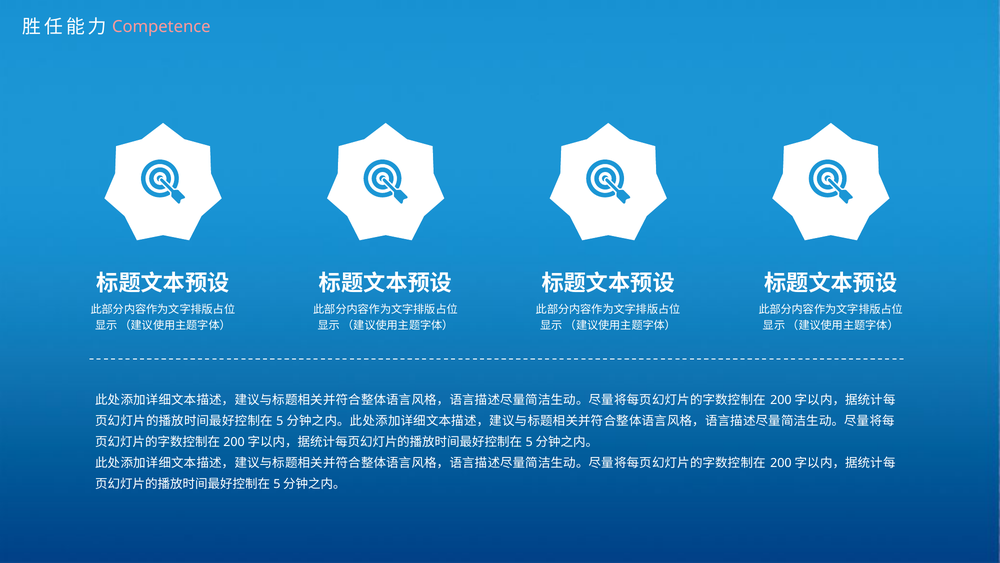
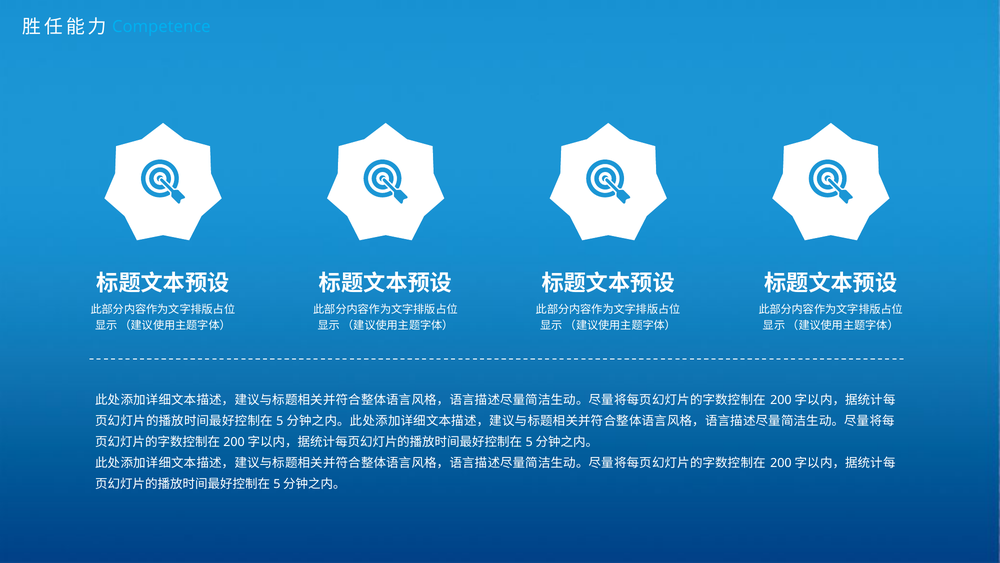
Competence colour: pink -> light blue (161, 27)
